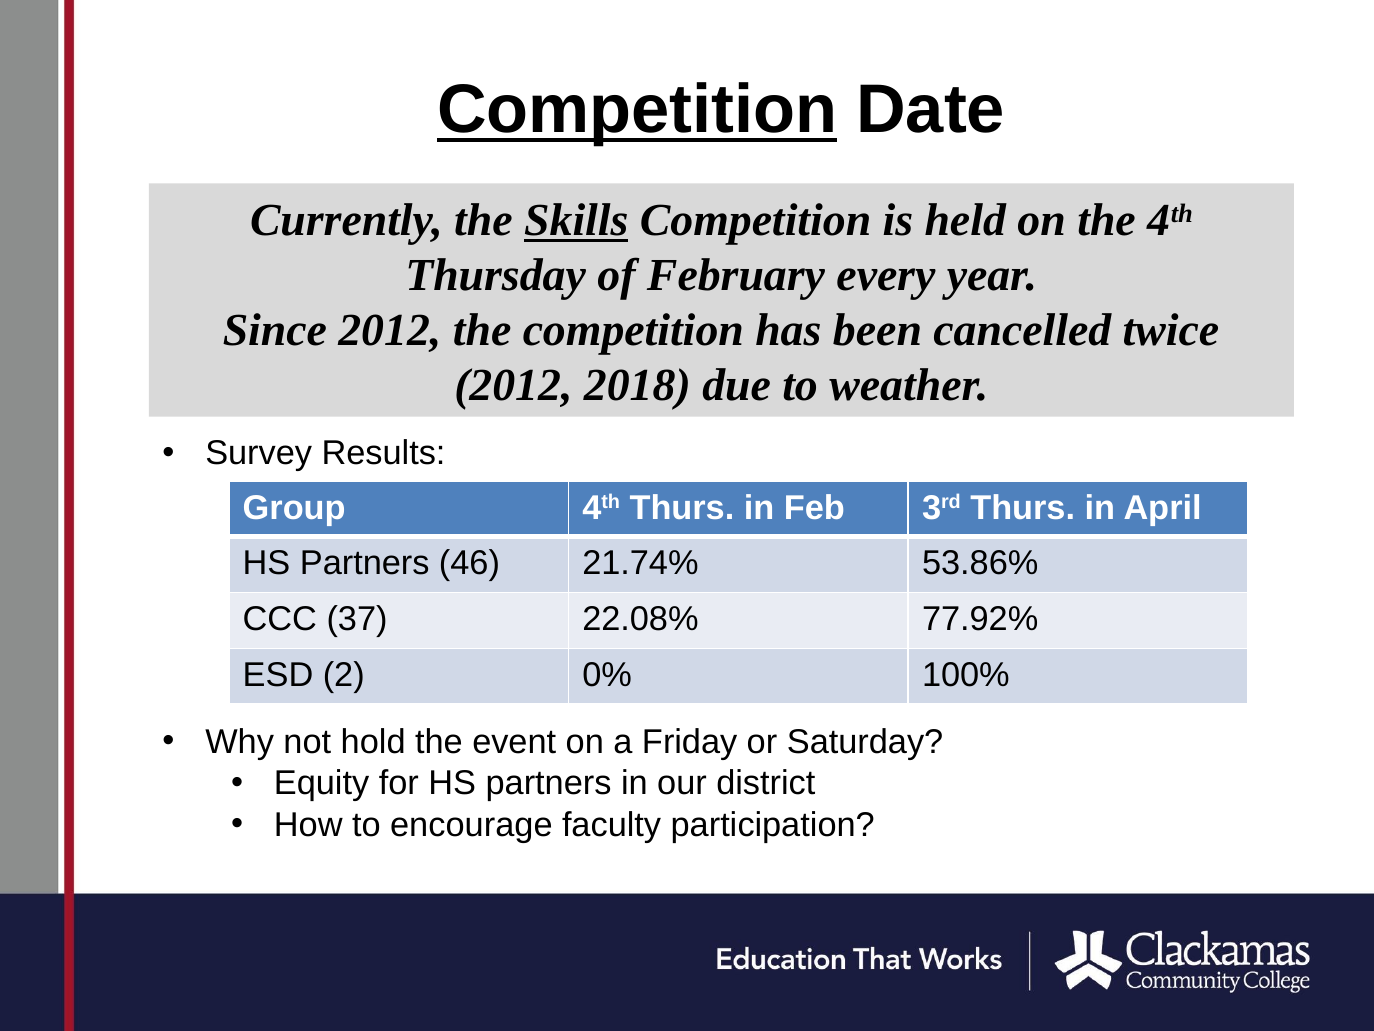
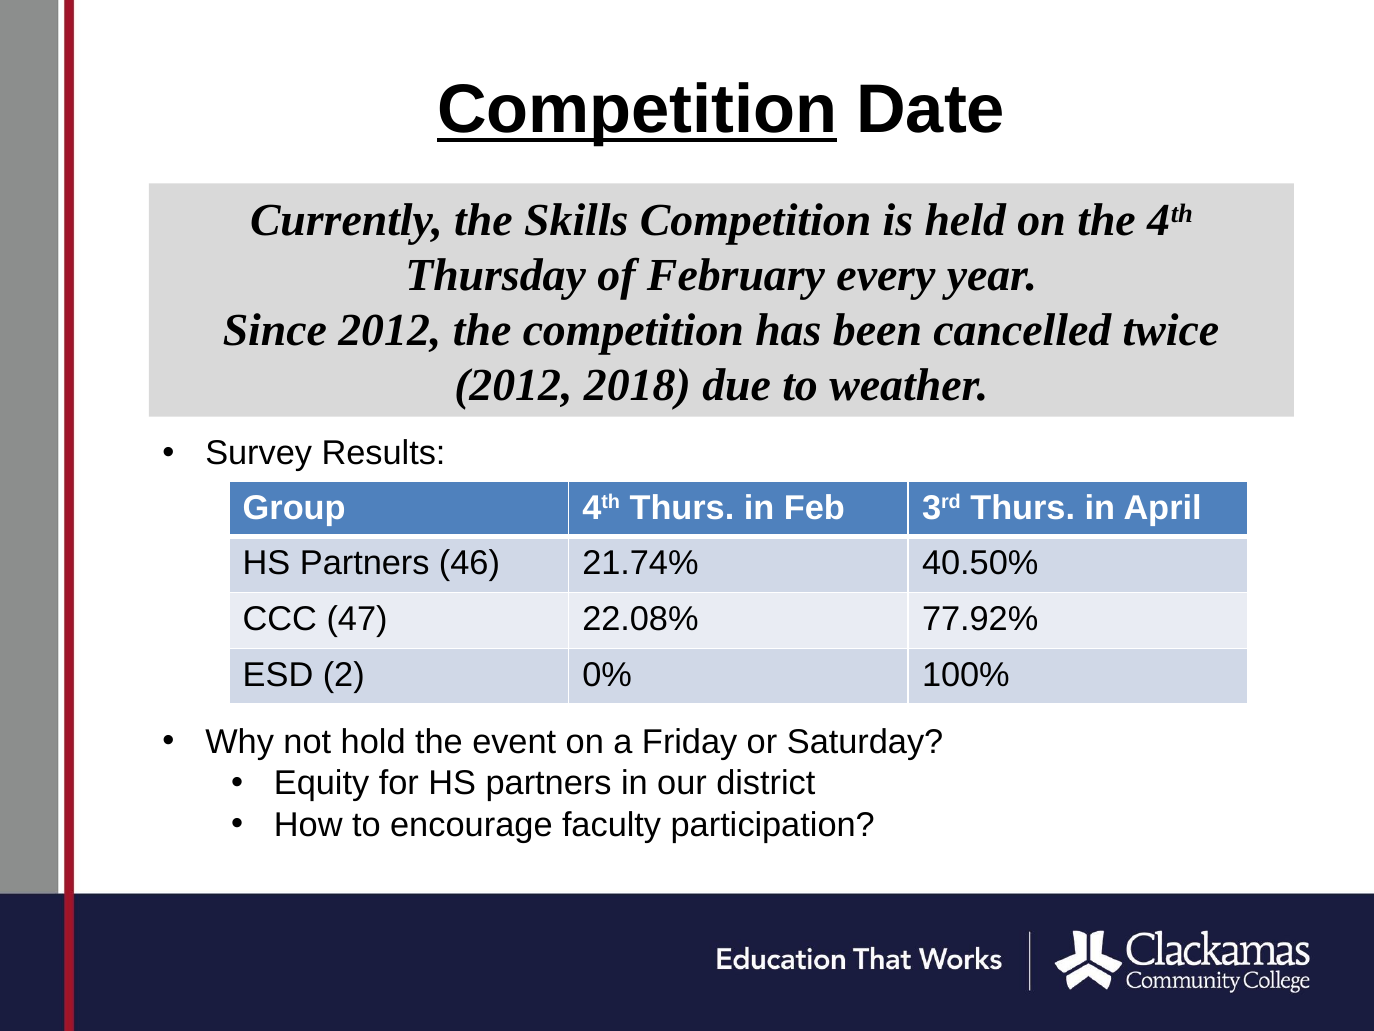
Skills underline: present -> none (576, 221)
53.86%: 53.86% -> 40.50% (980, 563)
37: 37 -> 47 (357, 619)
